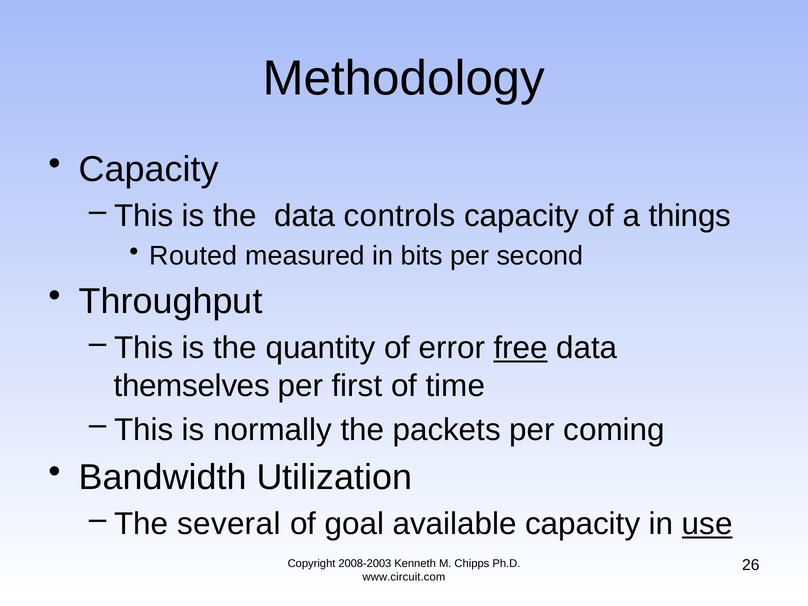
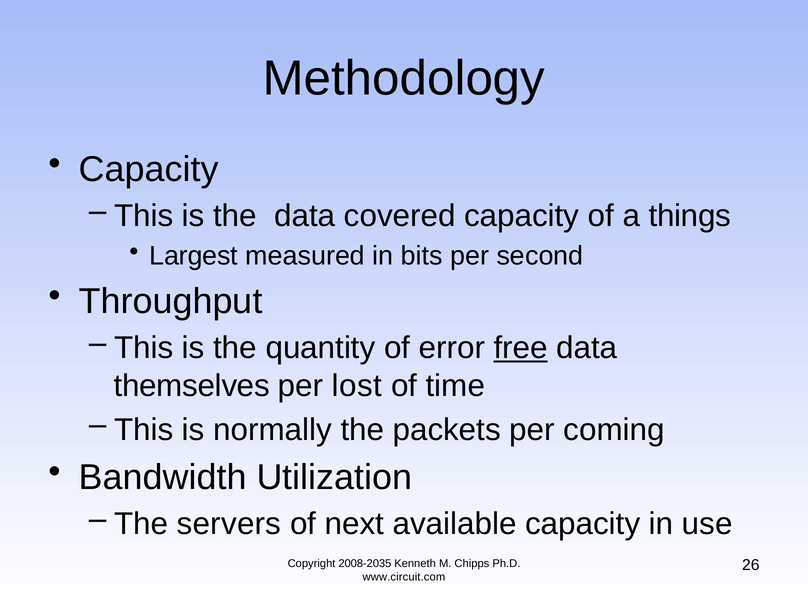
controls: controls -> covered (400, 216)
Routed: Routed -> Largest (194, 256)
first: first -> lost (357, 386)
several: several -> servers (229, 524)
goal: goal -> next (355, 524)
use underline: present -> none (707, 524)
2008-2003: 2008-2003 -> 2008-2035 (365, 563)
